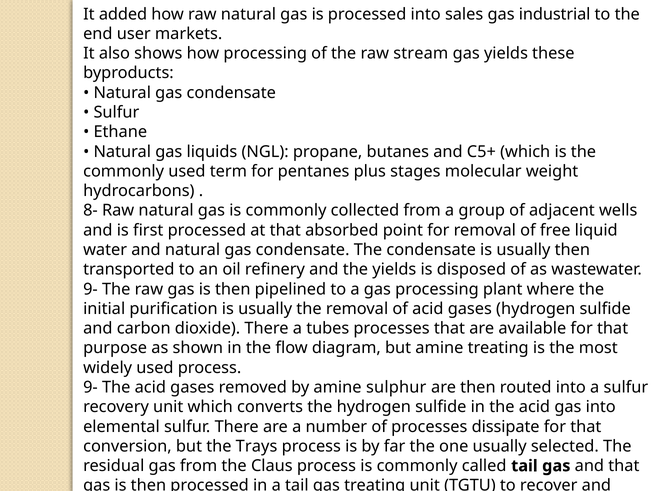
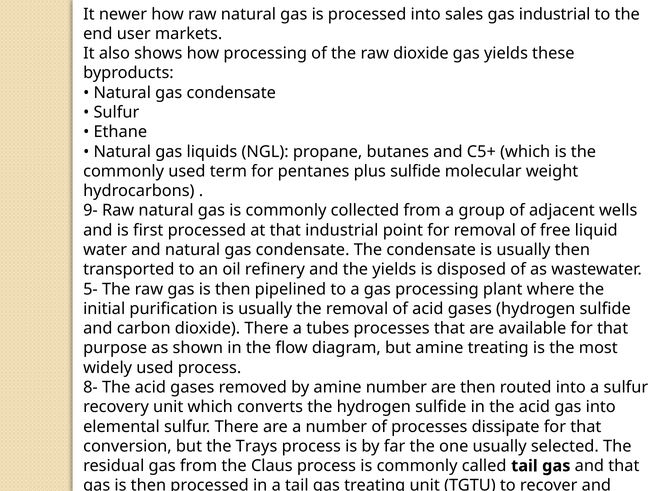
added: added -> newer (123, 14)
raw stream: stream -> dioxide (421, 53)
plus stages: stages -> sulfide (415, 171)
8-: 8- -> 9- (90, 211)
that absorbed: absorbed -> industrial (342, 230)
9-: 9- -> 5- (90, 289)
9-: 9- -> 8- (90, 388)
amine sulphur: sulphur -> number (396, 388)
